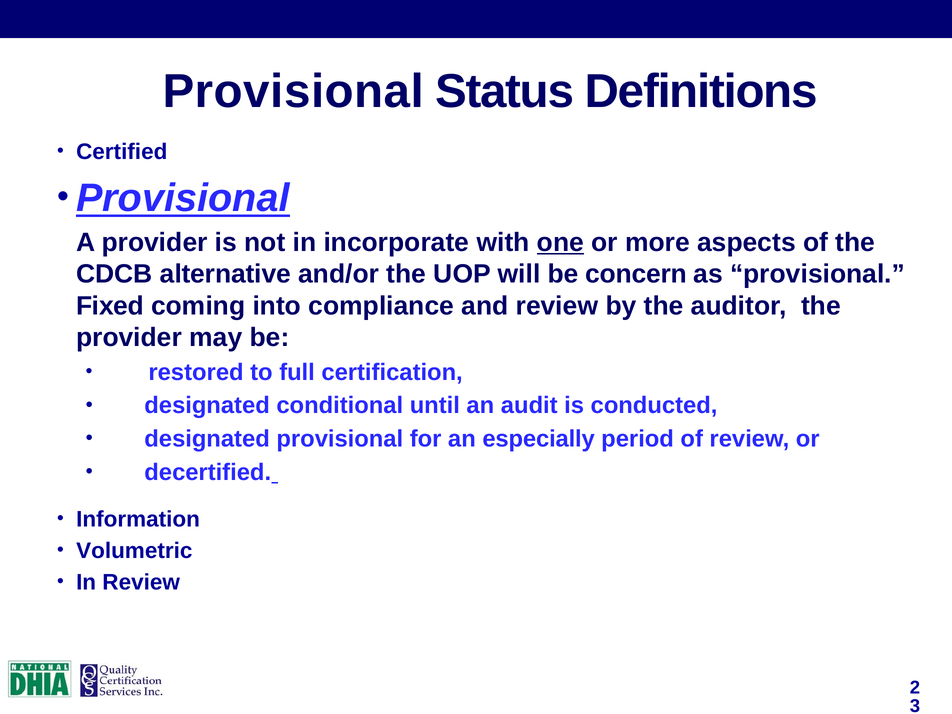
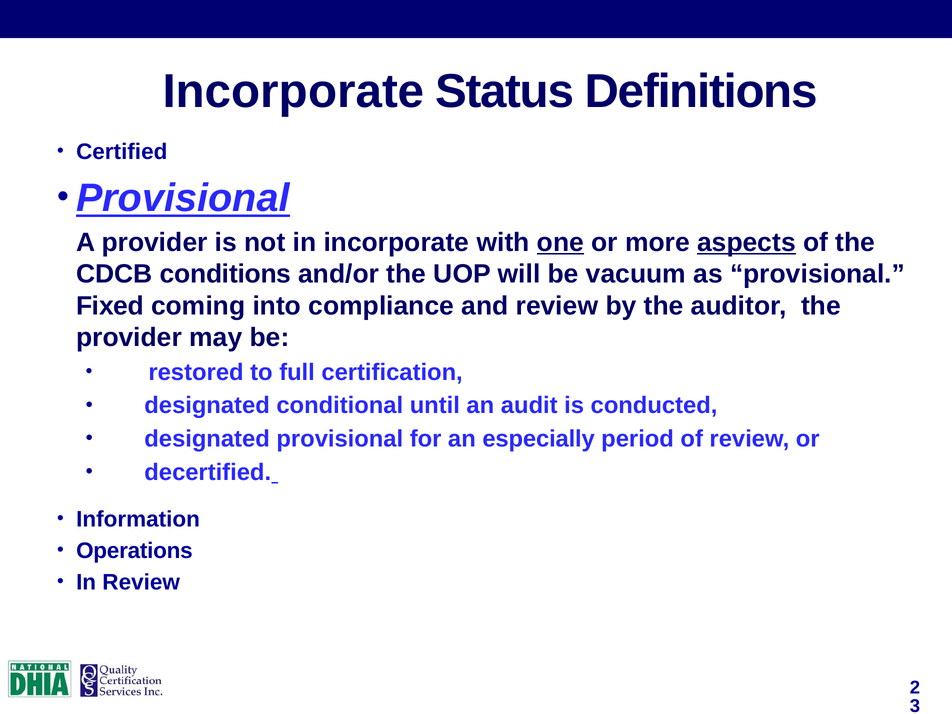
Provisional: Provisional -> Incorporate (294, 92)
aspects underline: none -> present (746, 242)
alternative: alternative -> conditions (225, 274)
concern: concern -> vacuum (636, 274)
Volumetric: Volumetric -> Operations (134, 551)
